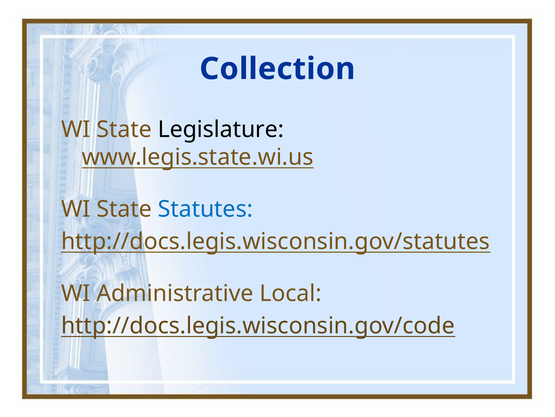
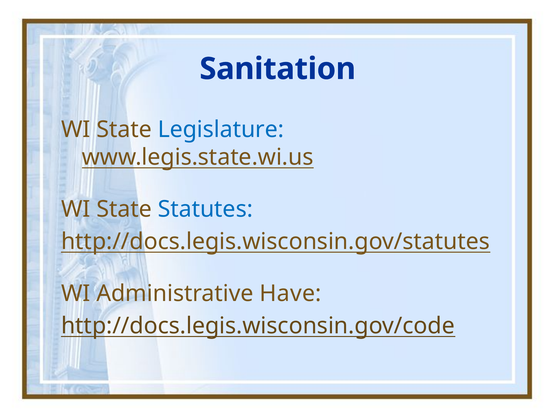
Collection: Collection -> Sanitation (278, 69)
Legislature colour: black -> blue (221, 129)
Local: Local -> Have (291, 293)
